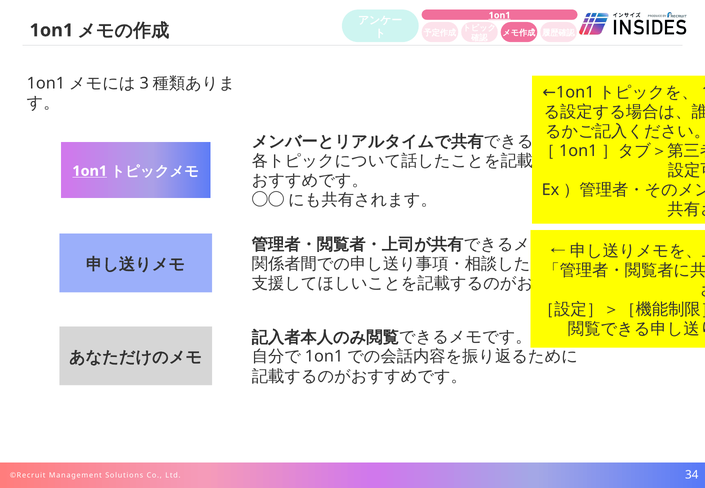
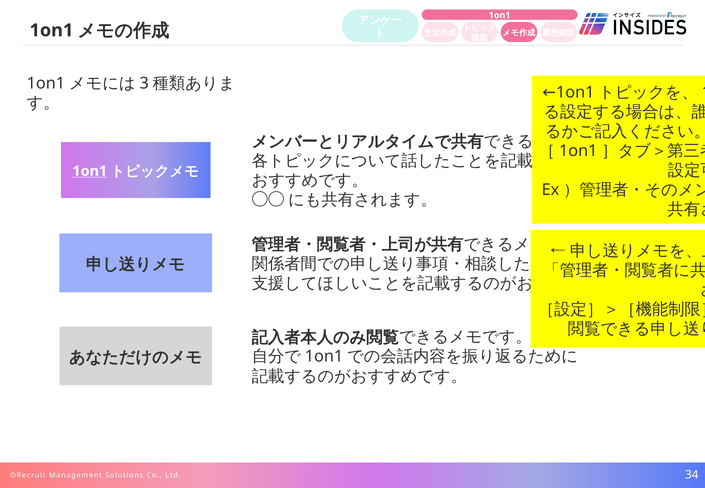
1on1 underline: present -> none (500, 15)
